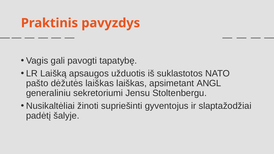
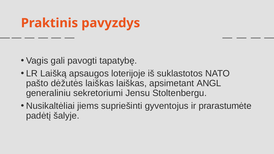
užduotis: užduotis -> loterijoje (128, 73)
žinoti: žinoti -> jiems (88, 106)
slaptažodžiai: slaptažodžiai -> prarastumėte (225, 106)
